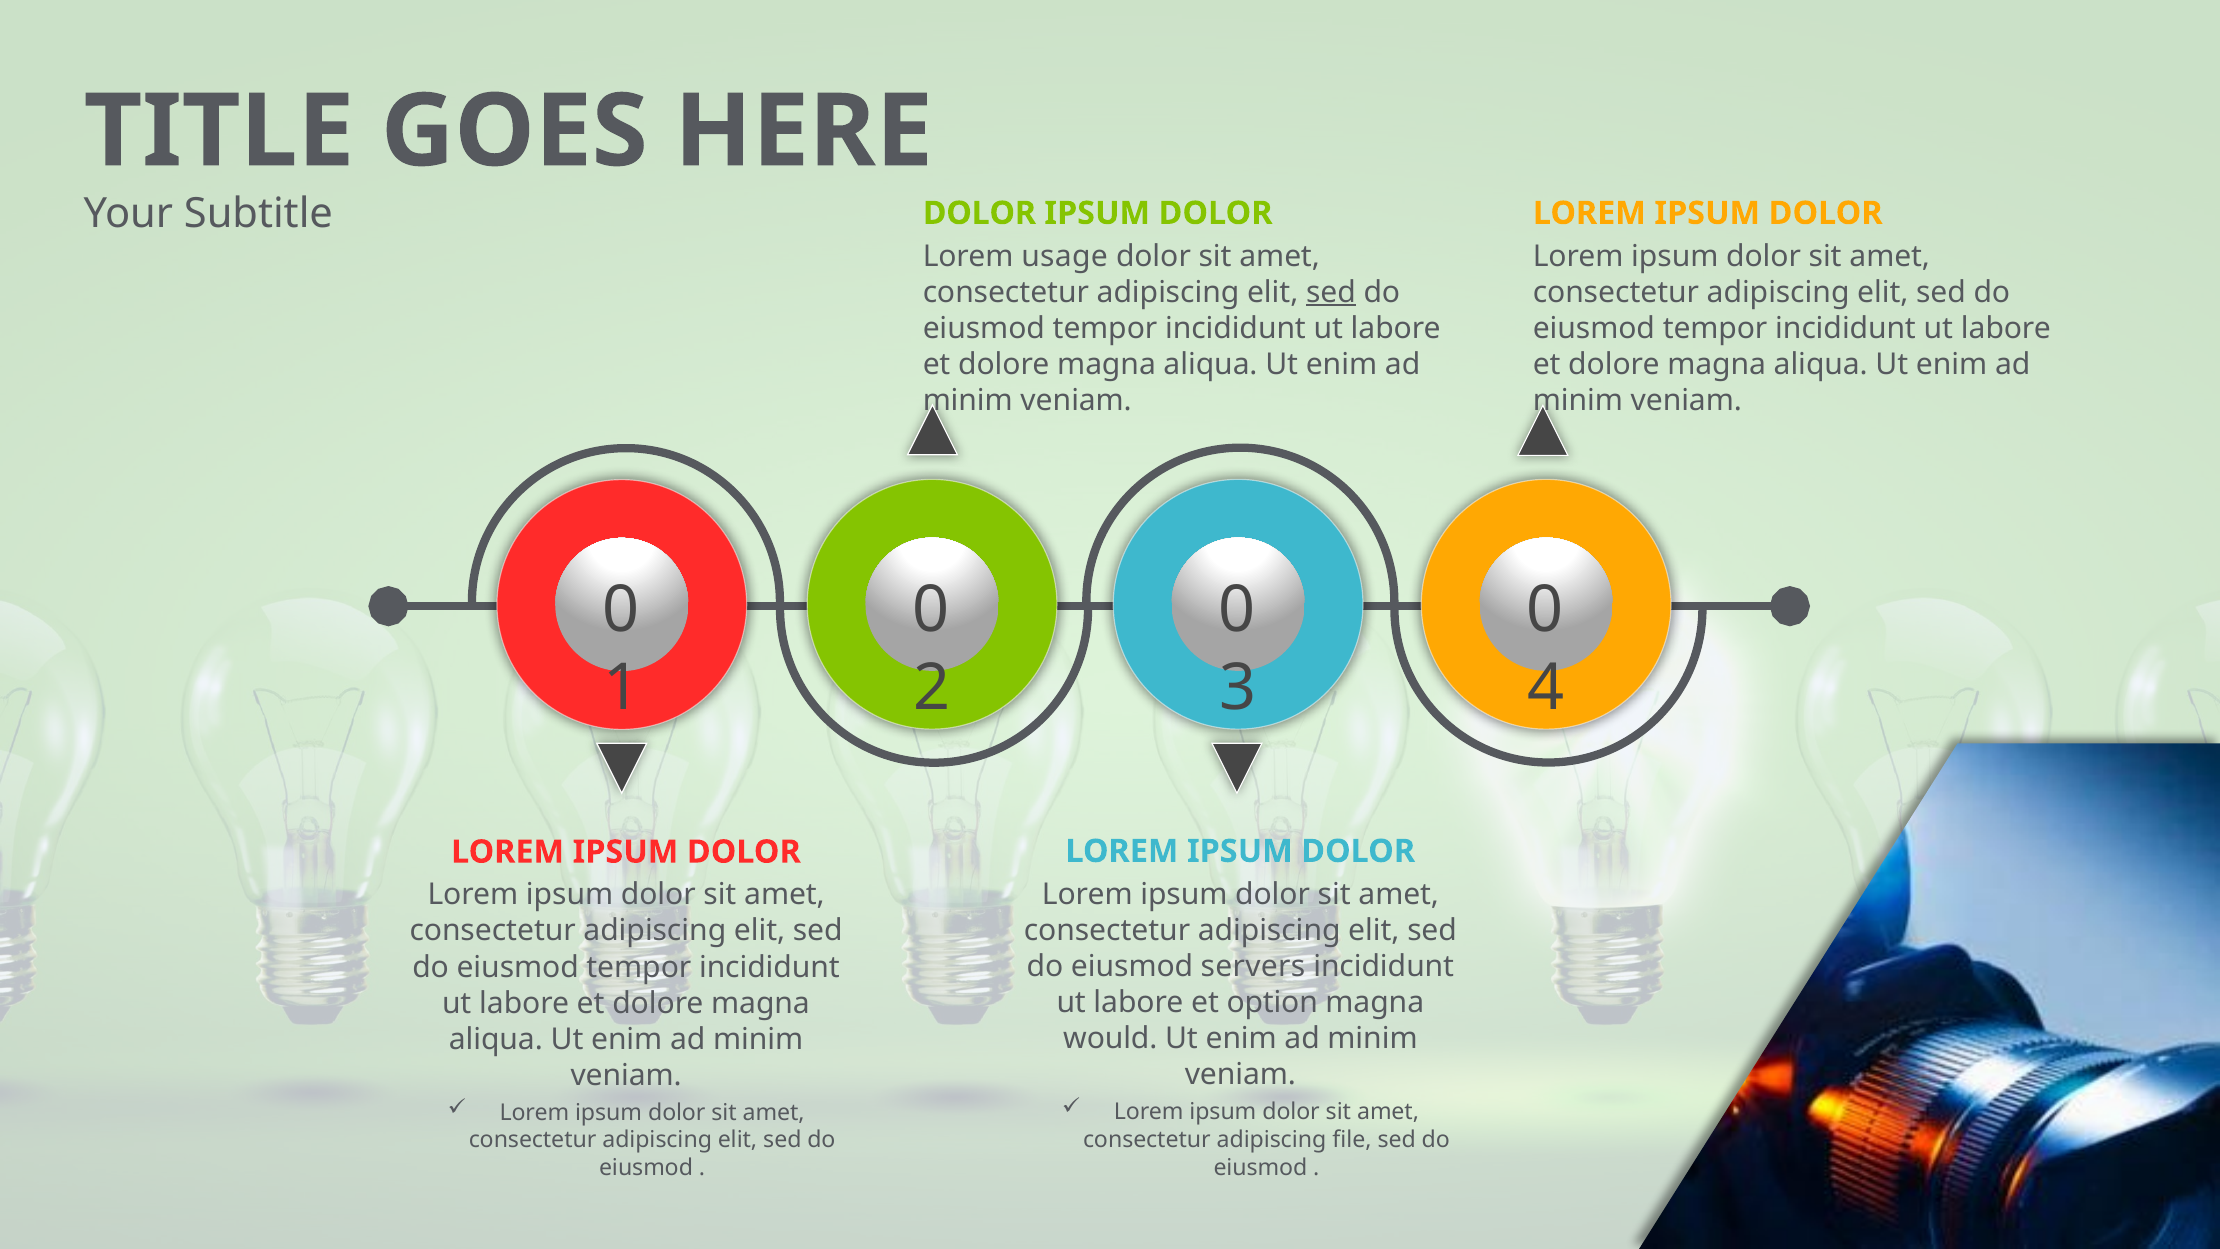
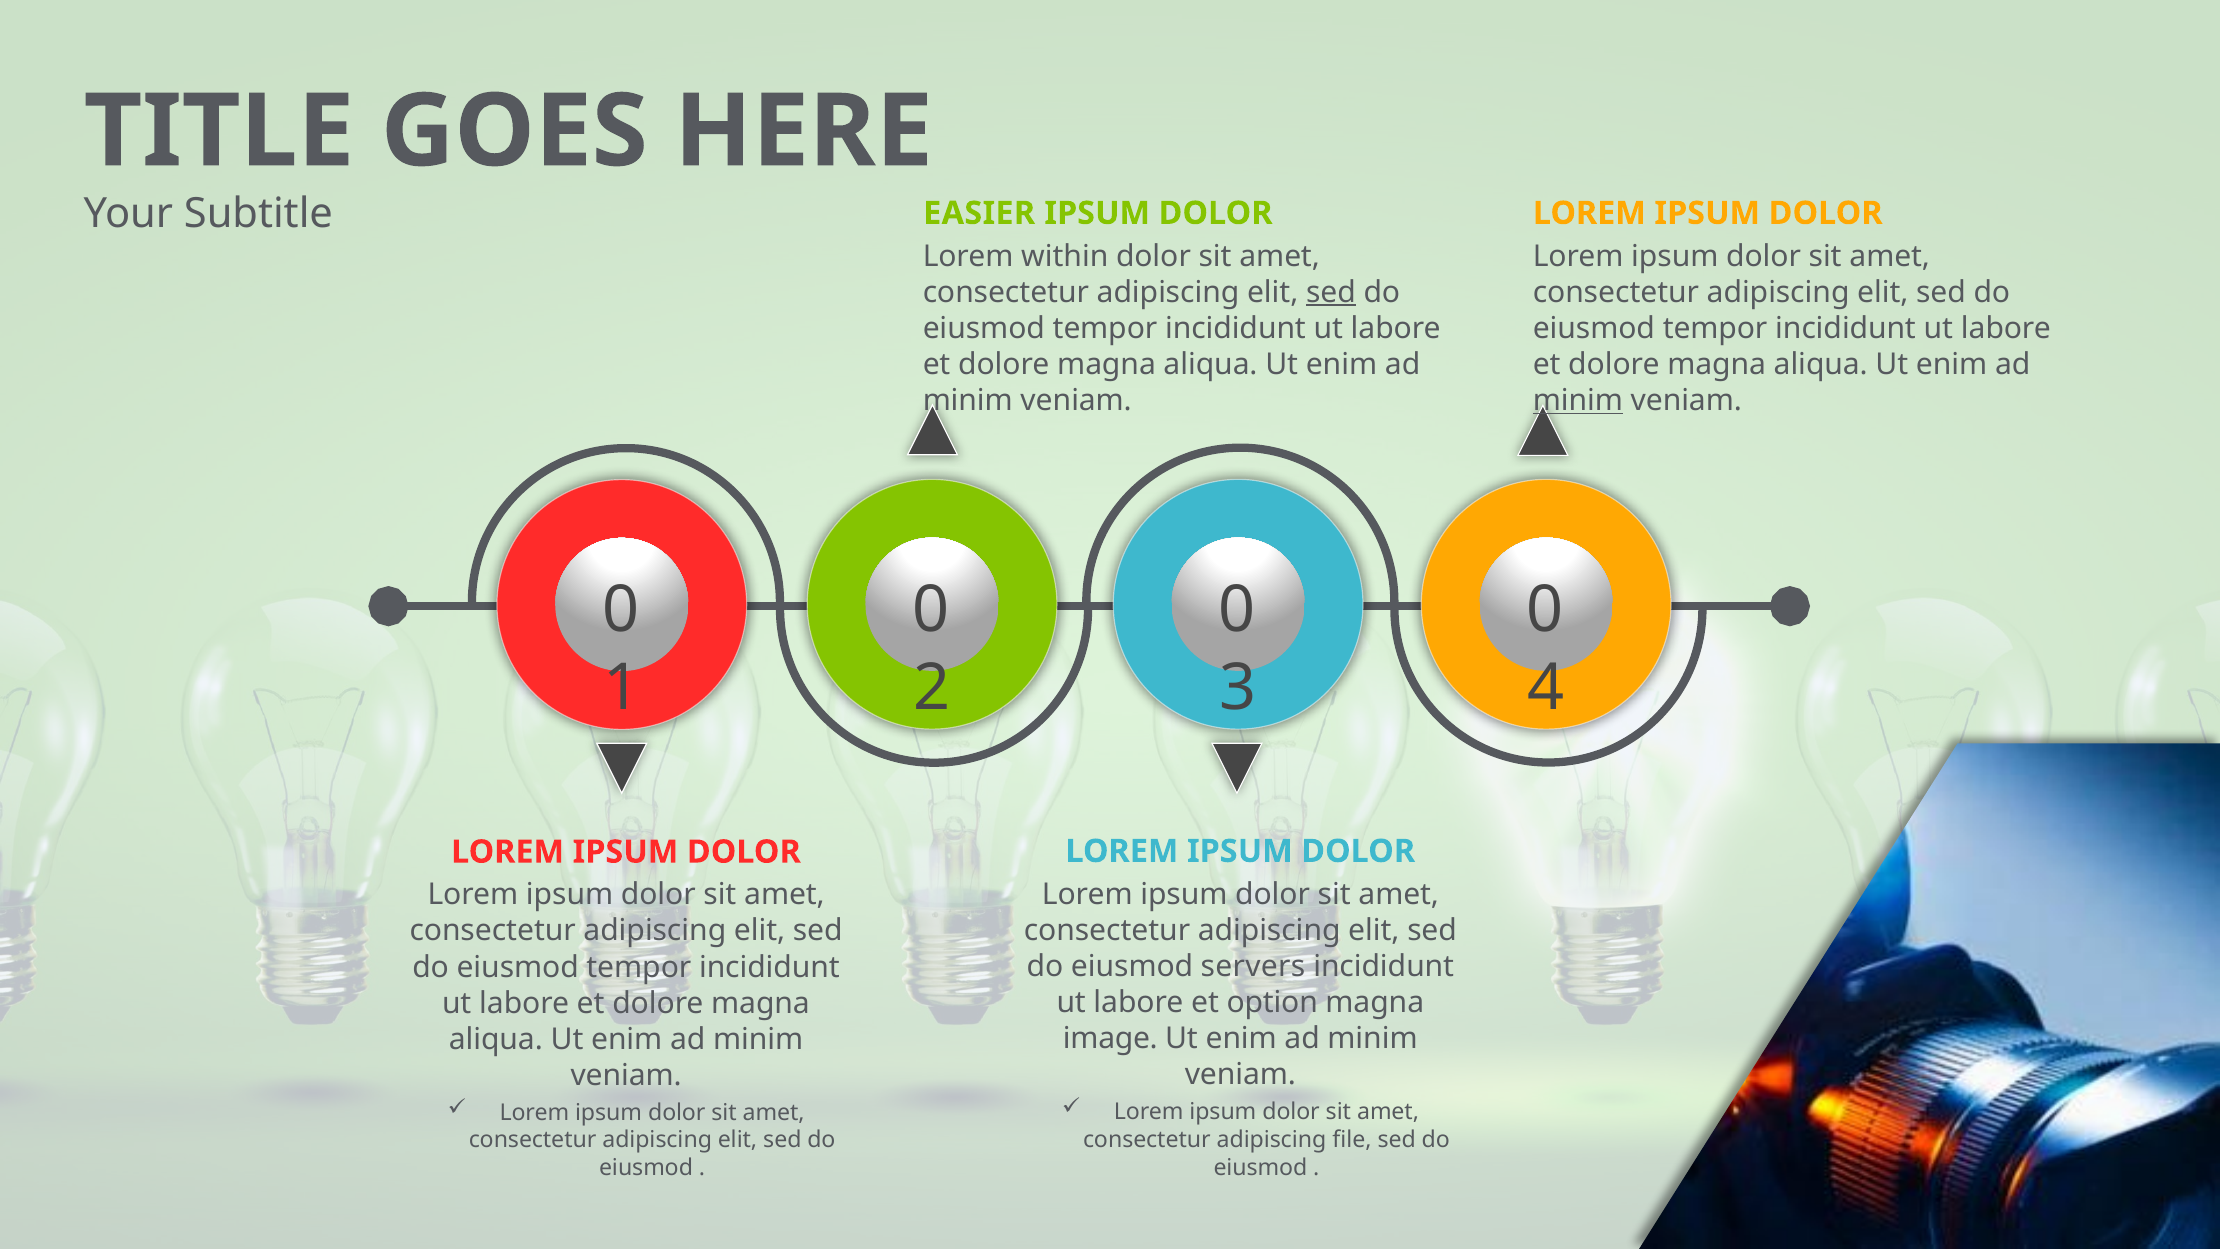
DOLOR: DOLOR -> EASIER (979, 213)
usage: usage -> within (1065, 256)
minim underline: none -> present (1578, 401)
would: would -> image (1110, 1038)
